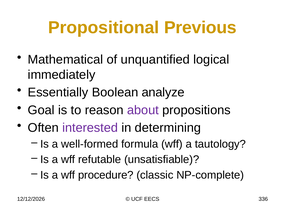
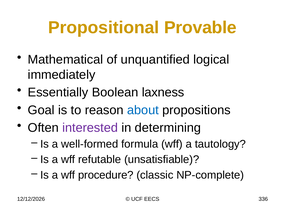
Previous: Previous -> Provable (200, 28)
analyze: analyze -> laxness (163, 93)
about colour: purple -> blue (143, 110)
